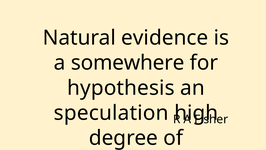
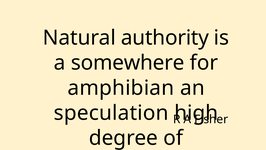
evidence: evidence -> authority (165, 38)
hypothesis: hypothesis -> amphibian (121, 88)
